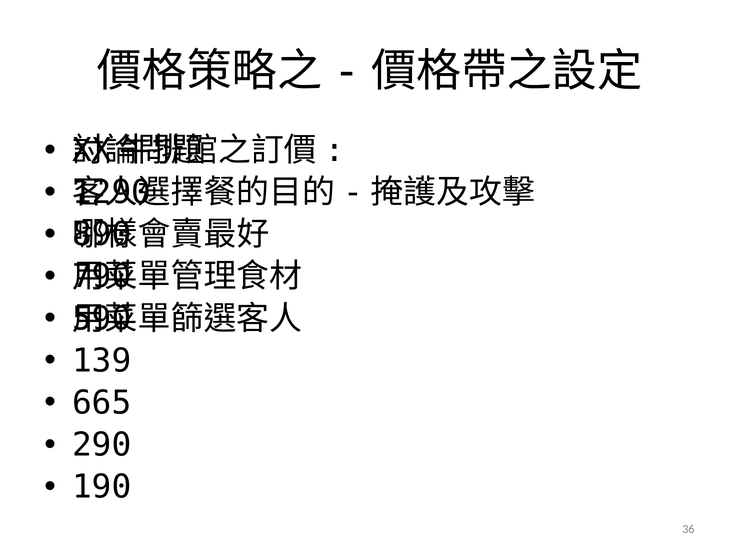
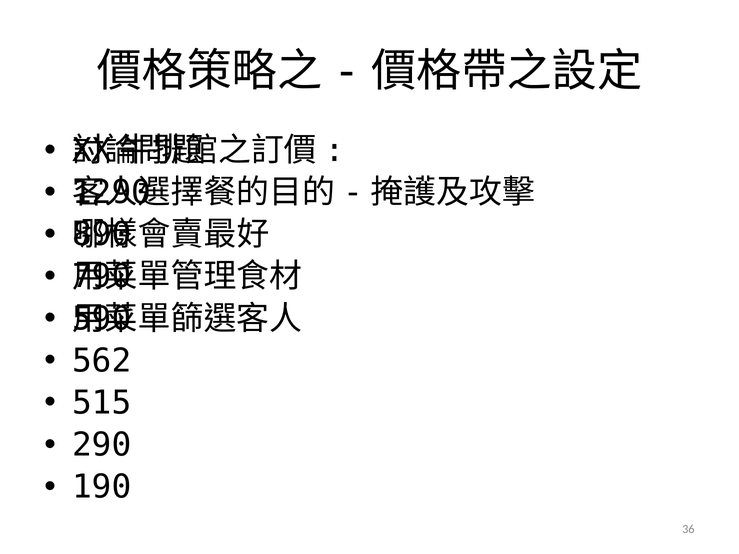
139: 139 -> 562 (102, 361)
665: 665 -> 515 (102, 403)
